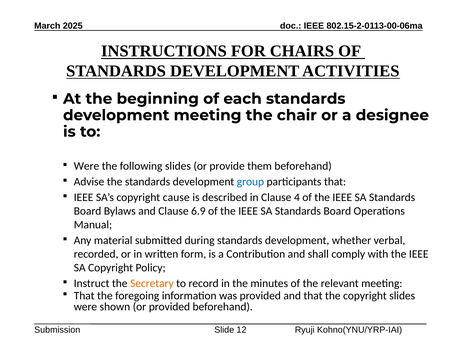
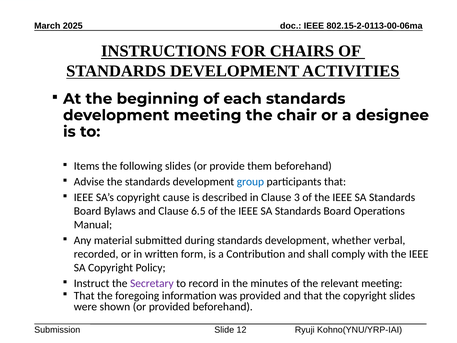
Were: Were -> Items (87, 166)
4: 4 -> 3 (297, 197)
6.9: 6.9 -> 6.5 (198, 211)
Secretary colour: orange -> purple (152, 283)
